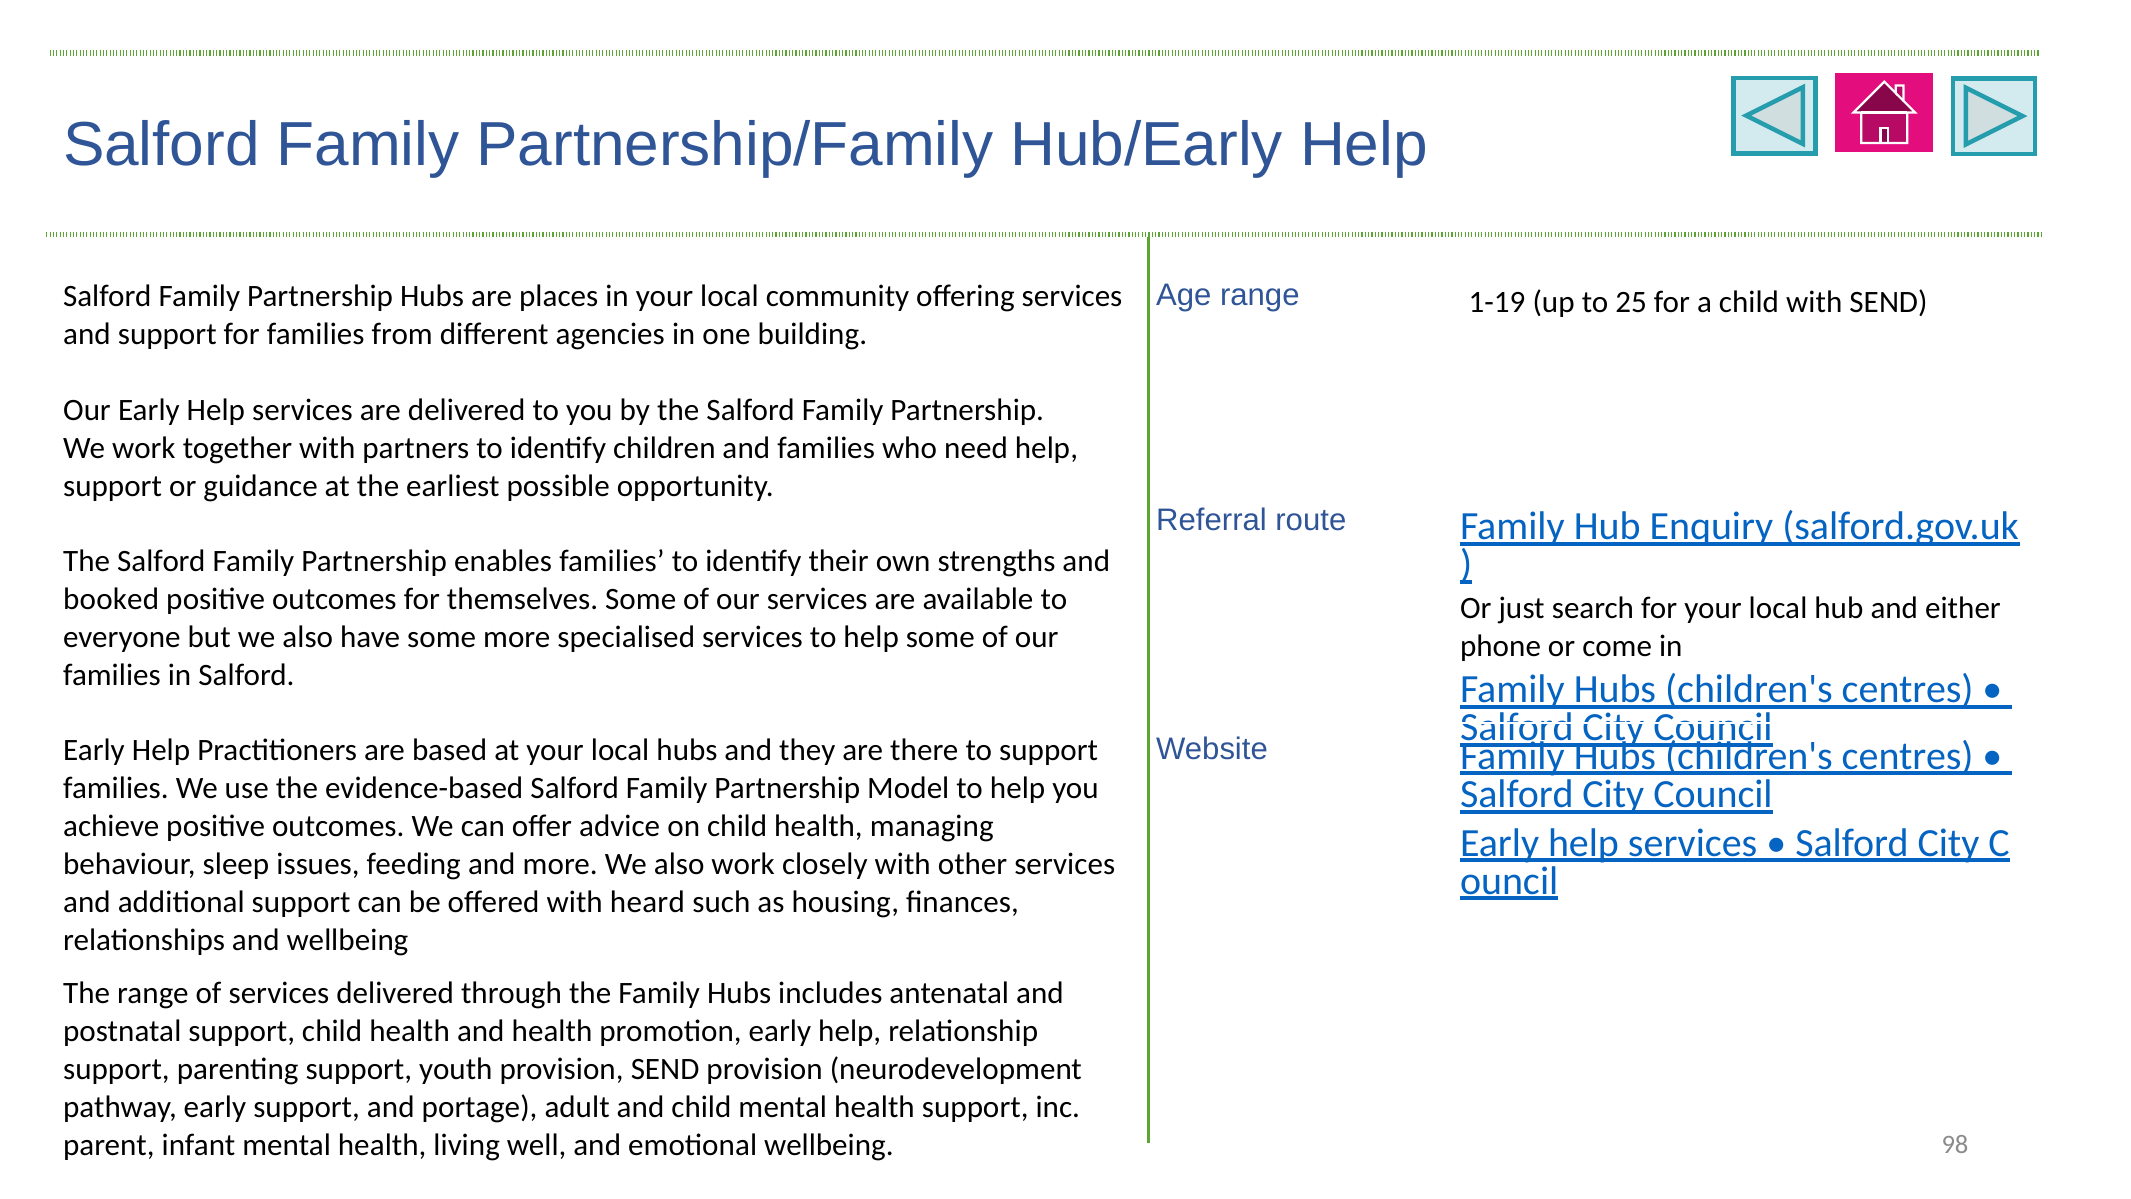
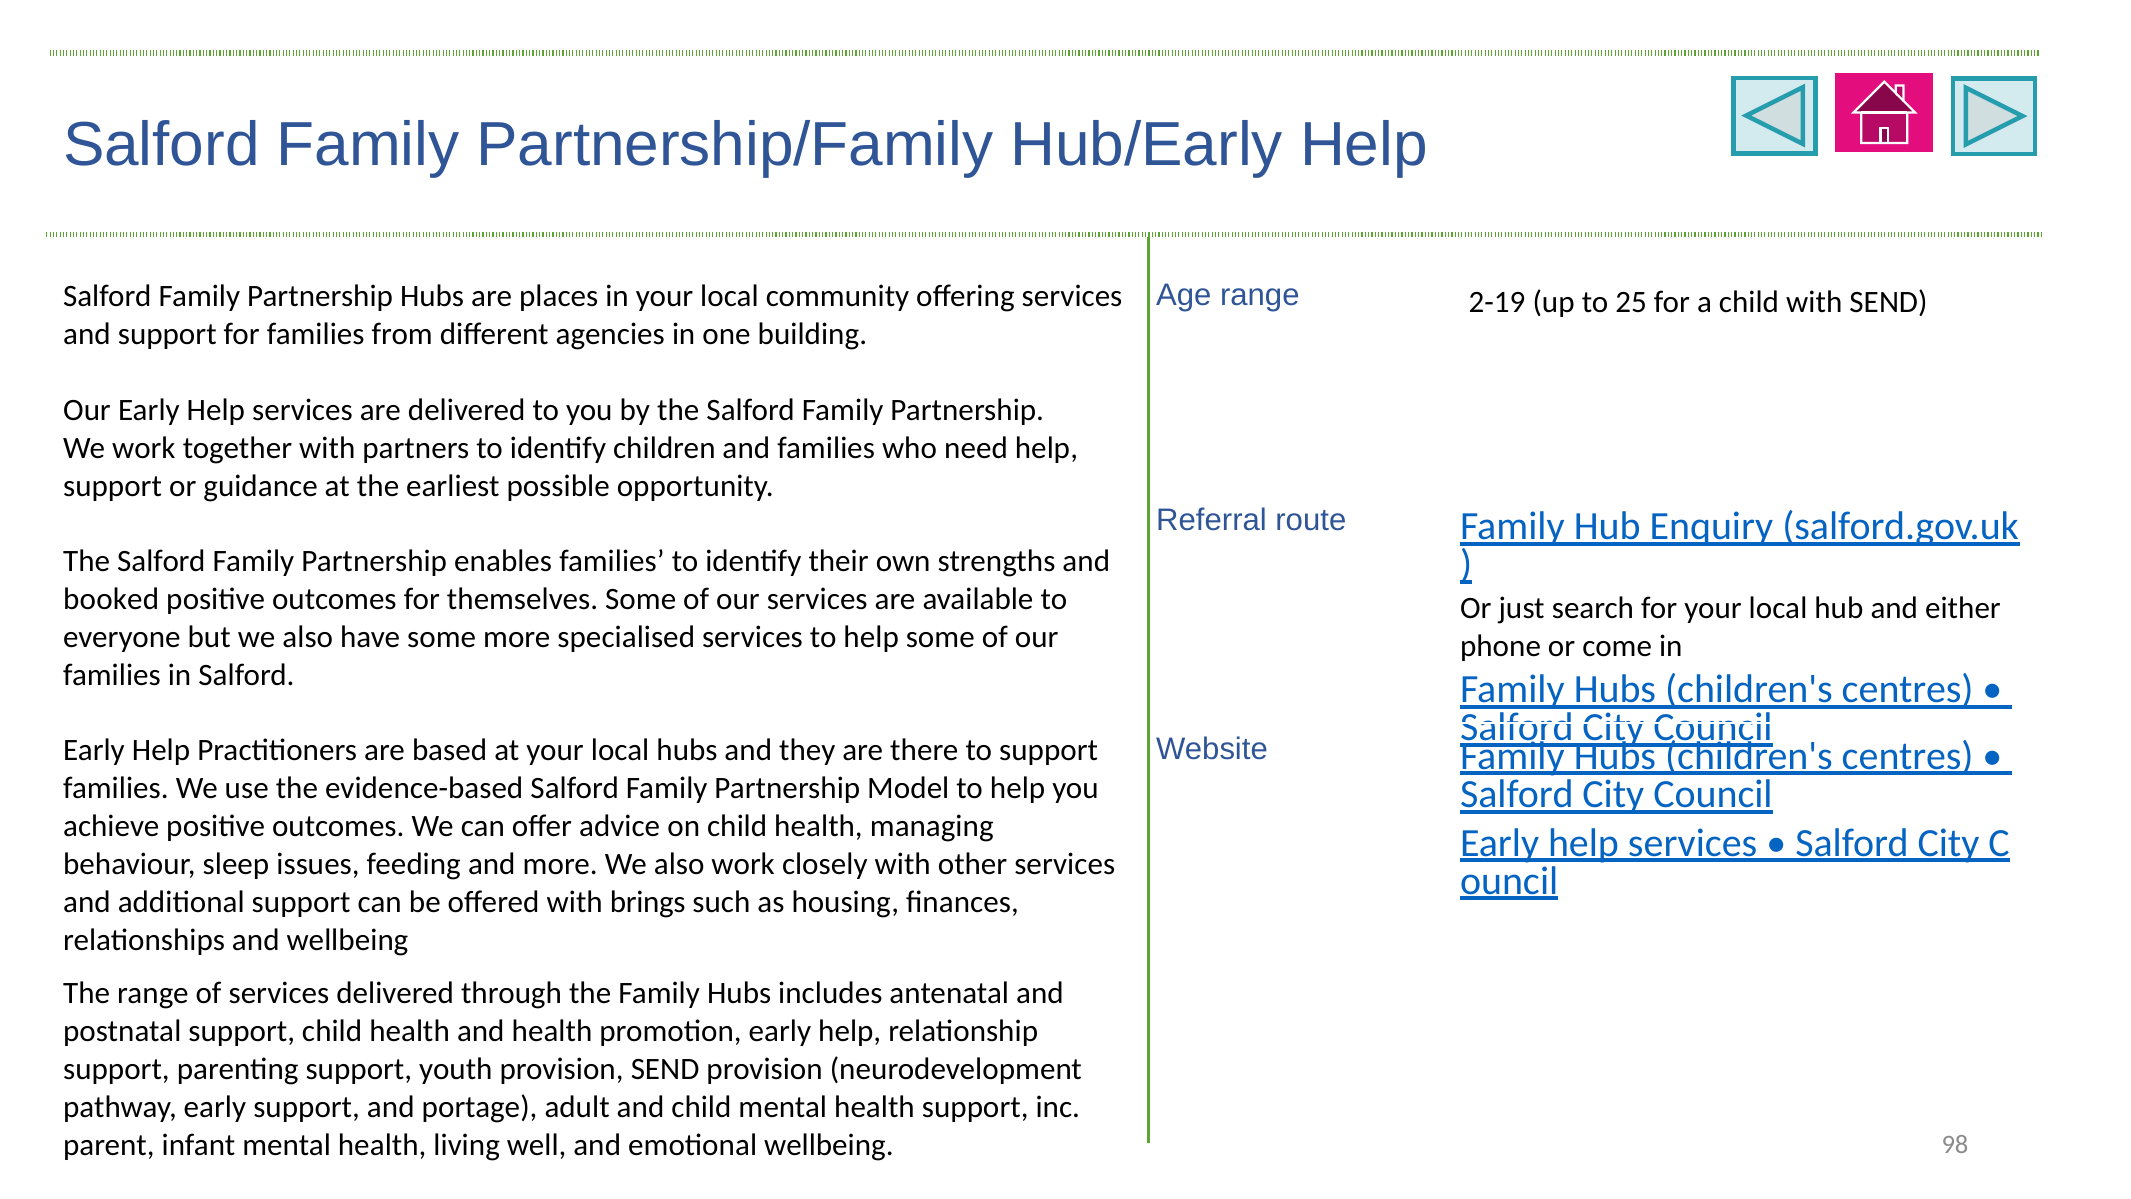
1-19: 1-19 -> 2-19 (1497, 302)
heard: heard -> brings (648, 902)
